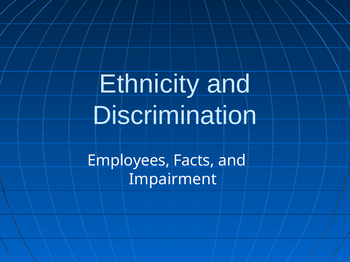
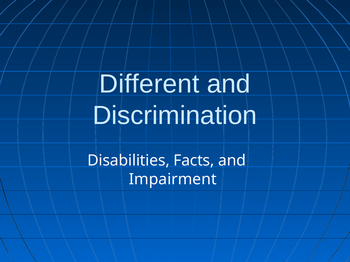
Ethnicity: Ethnicity -> Different (149, 84)
Employees: Employees -> Disabilities (129, 161)
